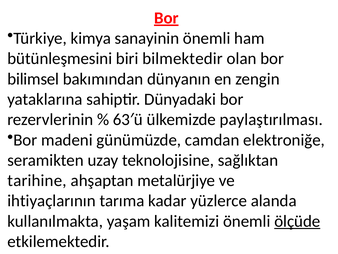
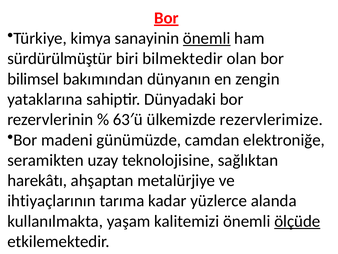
önemli underline: none -> present (207, 38)
bütünleşmesini: bütünleşmesini -> sürdürülmüştür (60, 59)
paylaştırılması: paylaştırılması -> rezervlerimize (271, 119)
tarihine: tarihine -> harekâtı (37, 180)
